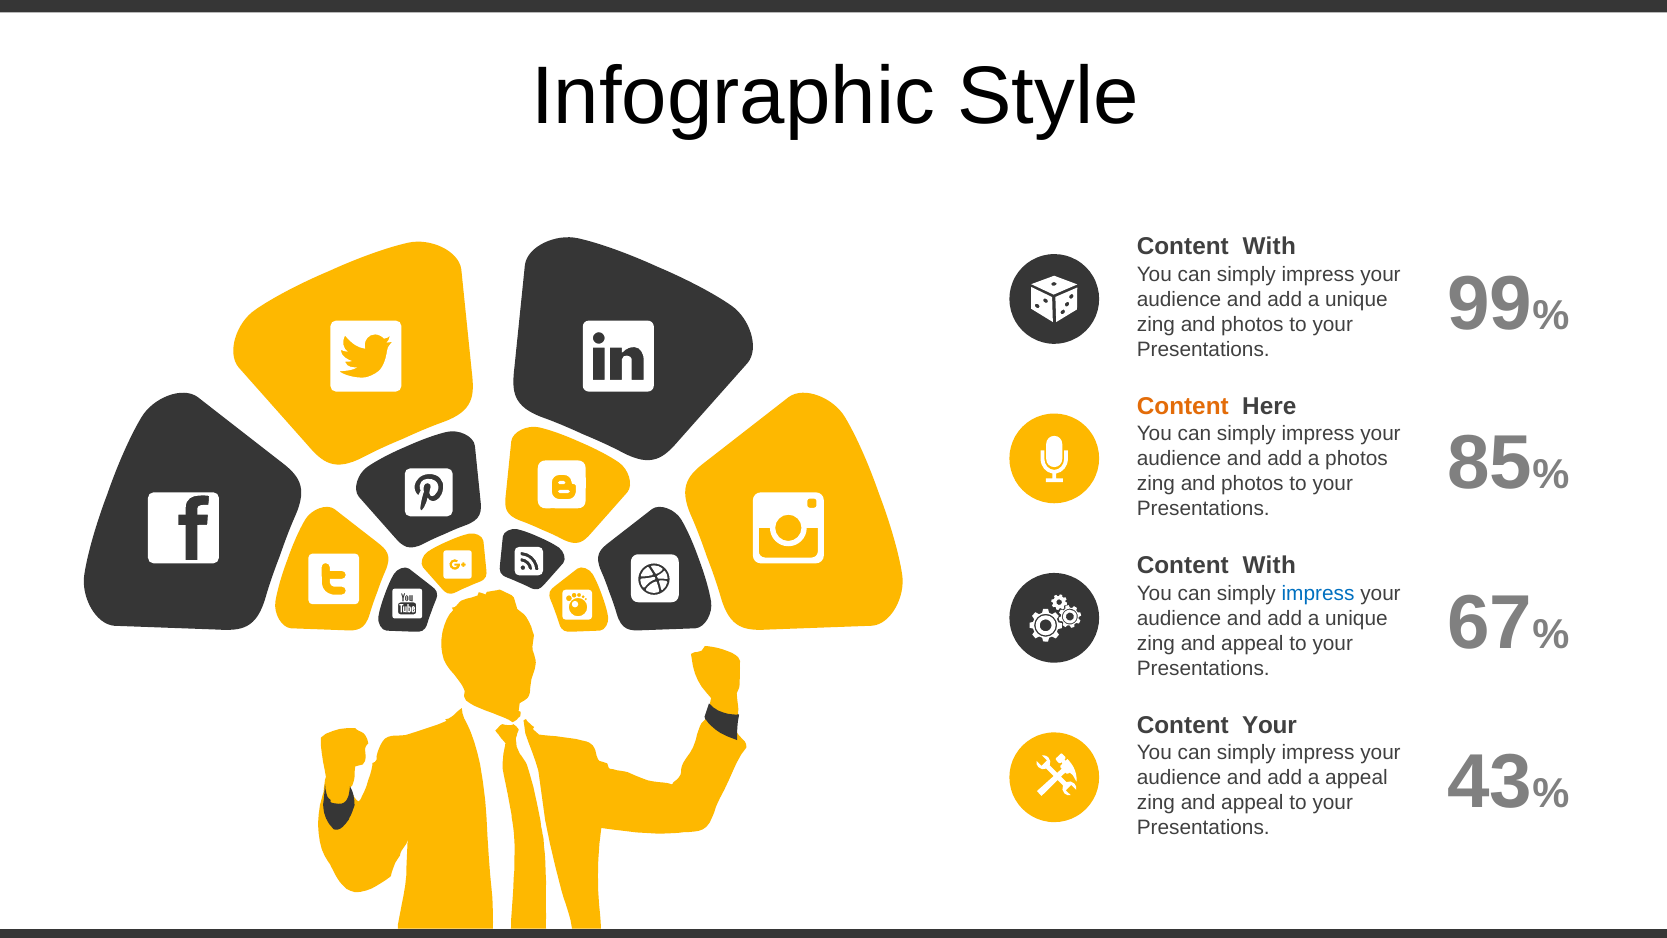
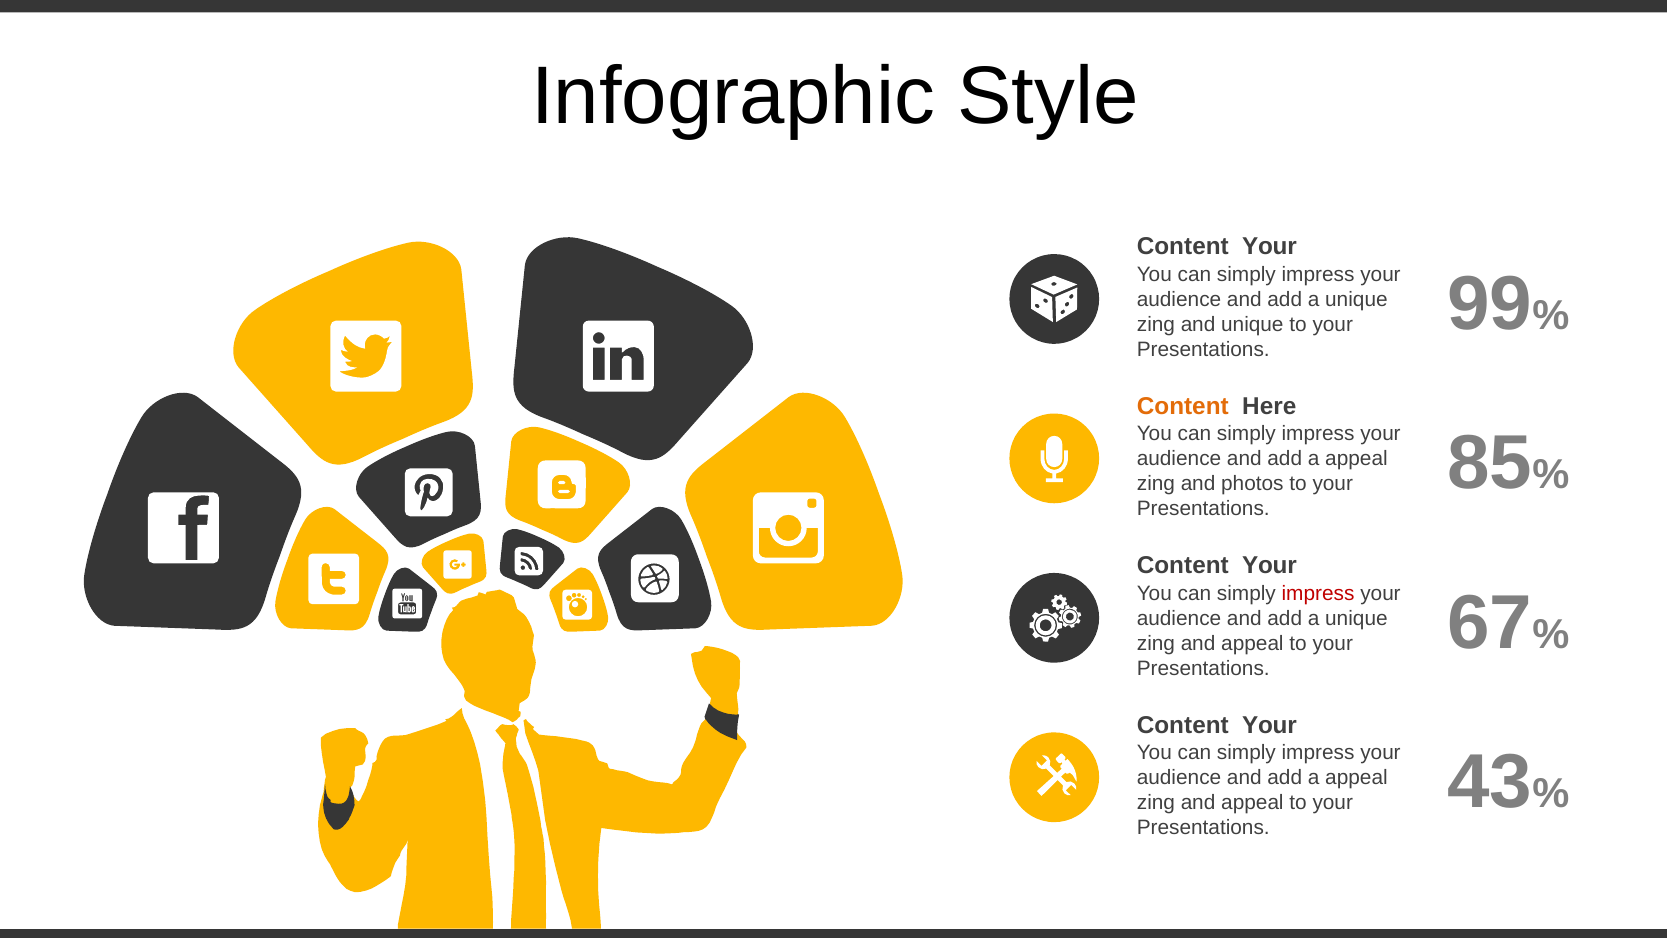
With: With -> Your (1269, 247)
photos: photos -> unique (1252, 324)
photos: photos -> appeal (1357, 459)
With: With -> Your (1269, 565)
impress colour: blue -> red (1318, 593)
